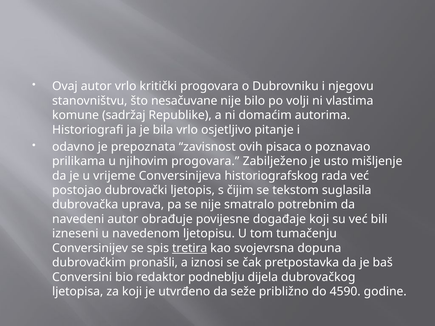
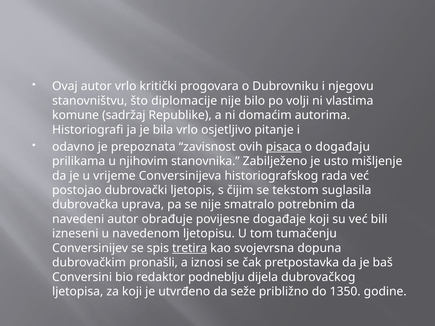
nesačuvane: nesačuvane -> diplomacije (184, 101)
pisaca underline: none -> present (284, 147)
poznavao: poznavao -> događaju (343, 147)
njihovim progovara: progovara -> stanovnika (205, 161)
4590: 4590 -> 1350 (345, 292)
